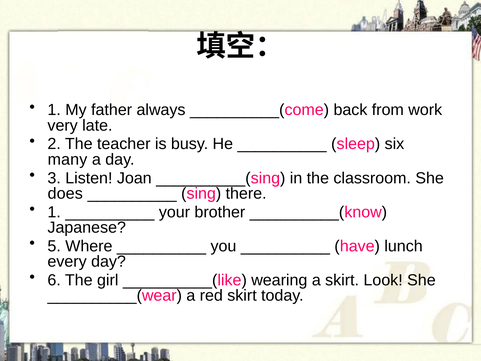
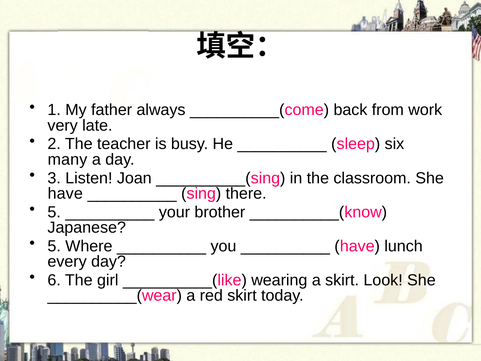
does: does -> have (65, 193)
1: 1 -> 5 (54, 212)
